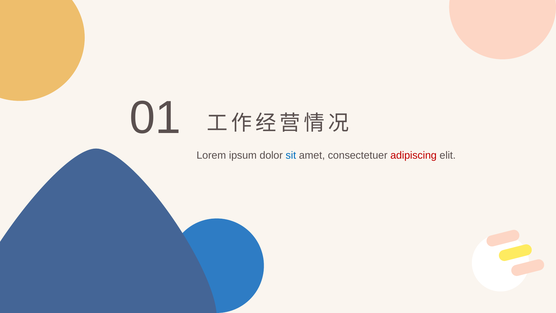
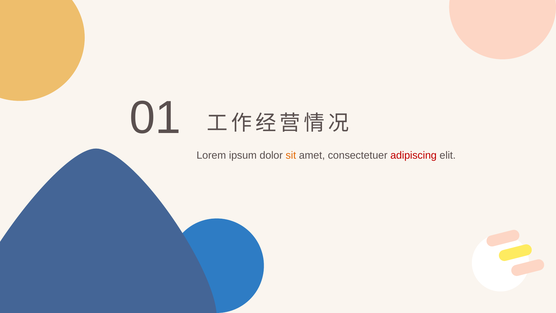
sit colour: blue -> orange (291, 155)
